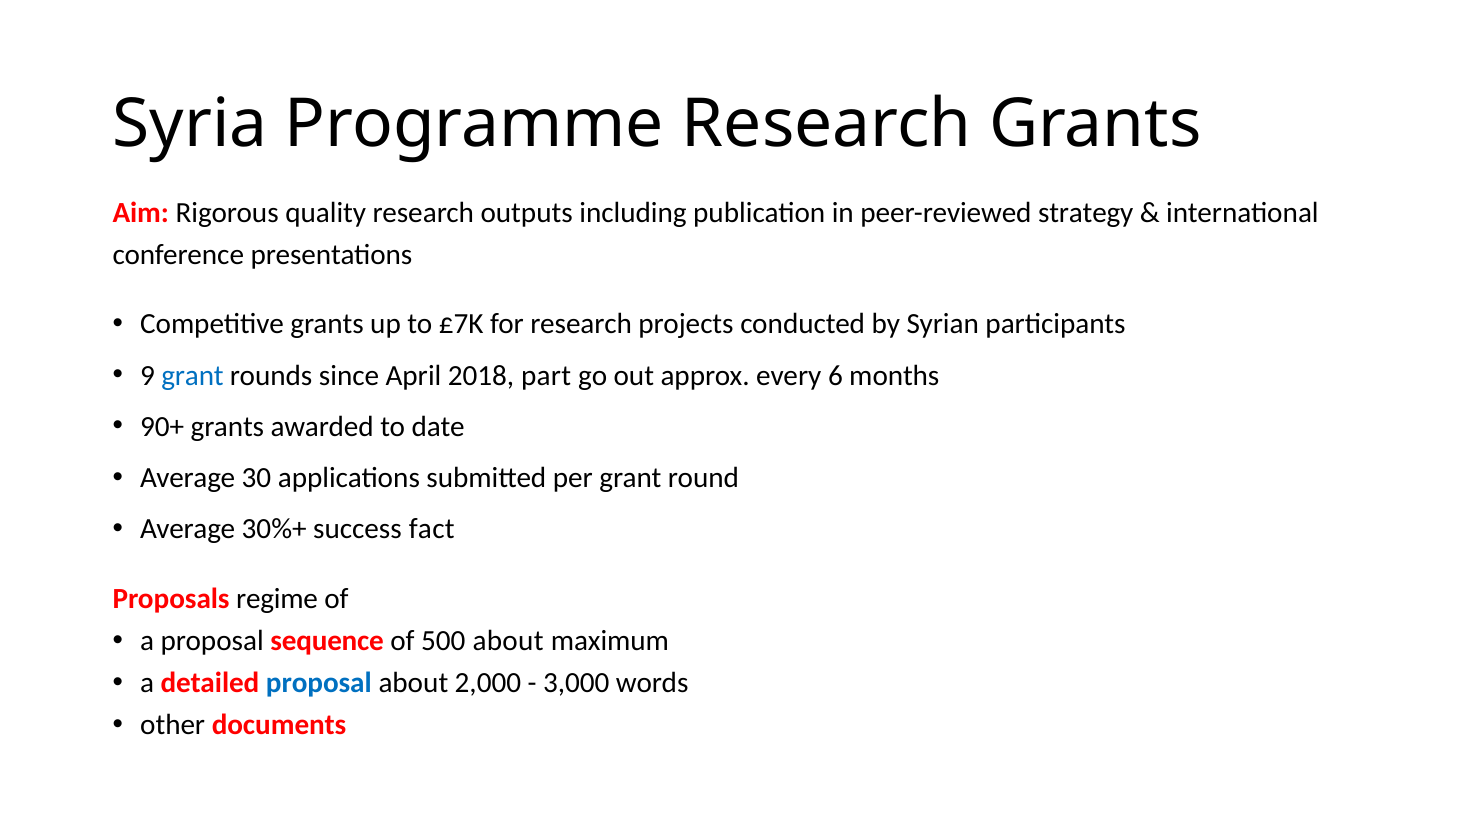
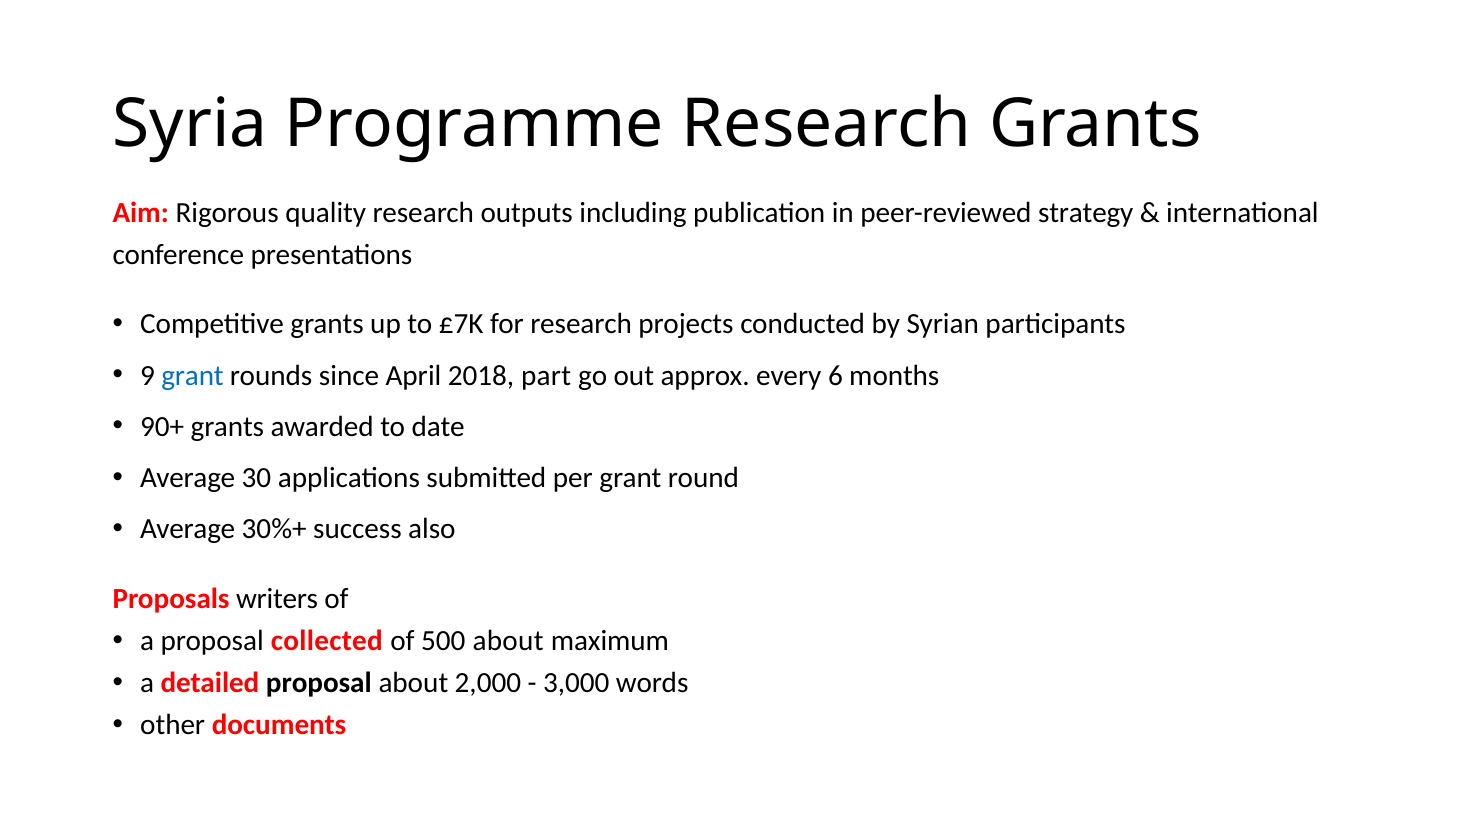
fact: fact -> also (432, 529)
regime: regime -> writers (277, 599)
sequence: sequence -> collected (327, 641)
proposal colour: blue -> black (319, 683)
